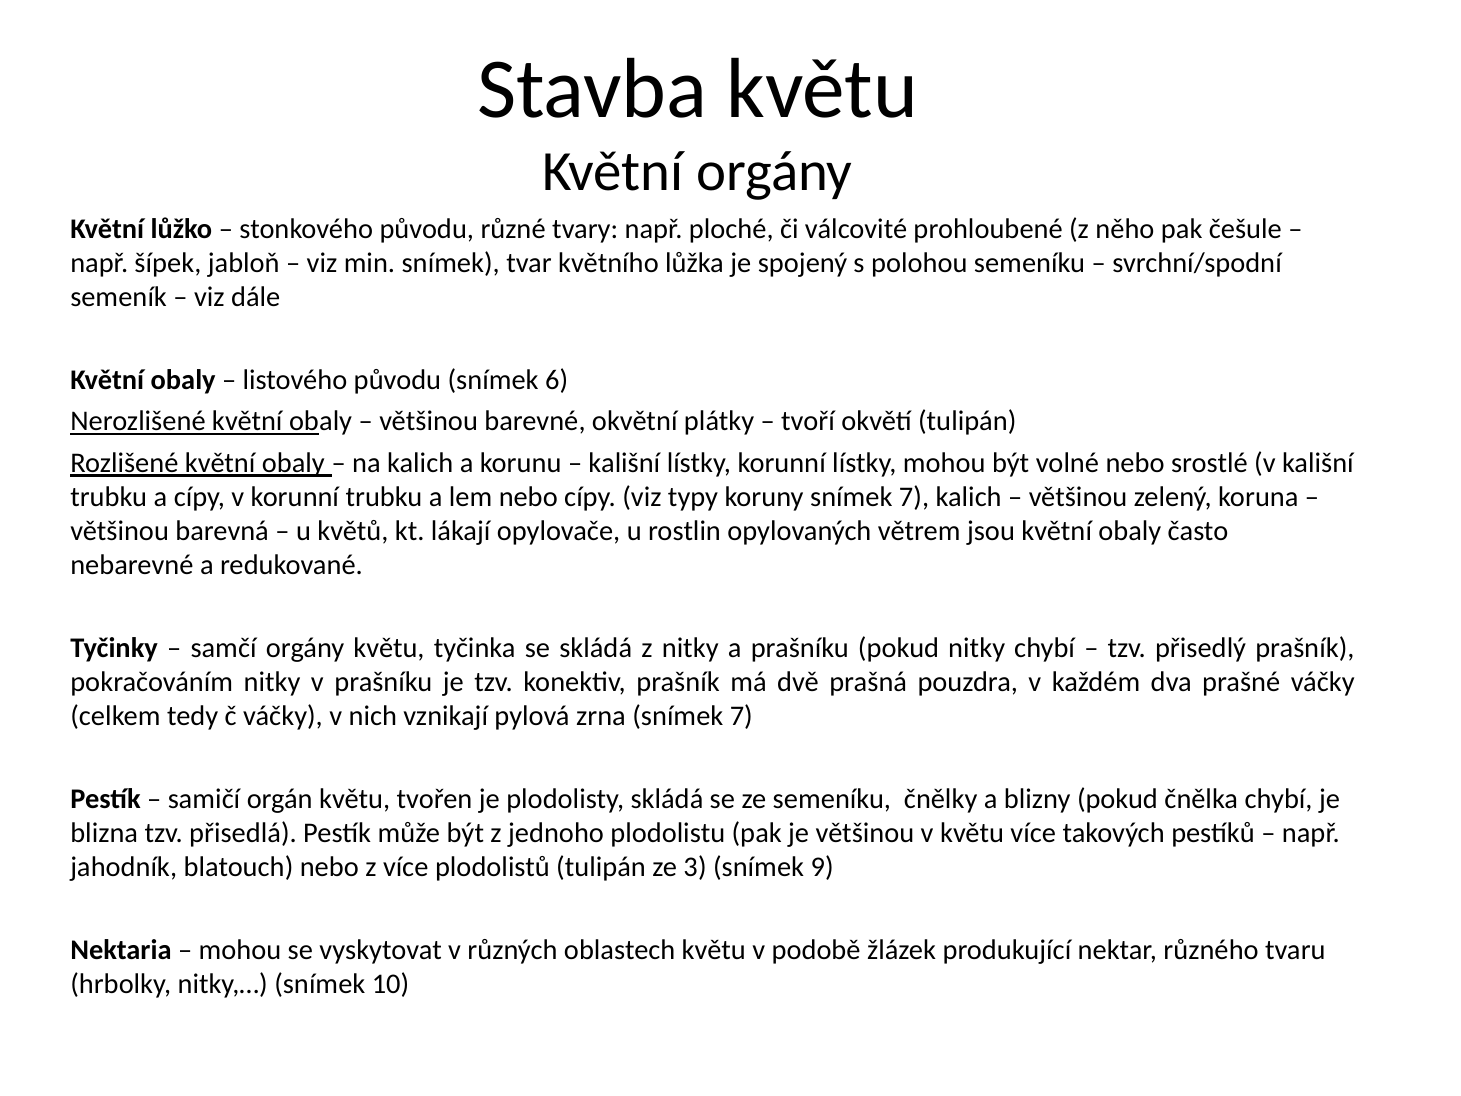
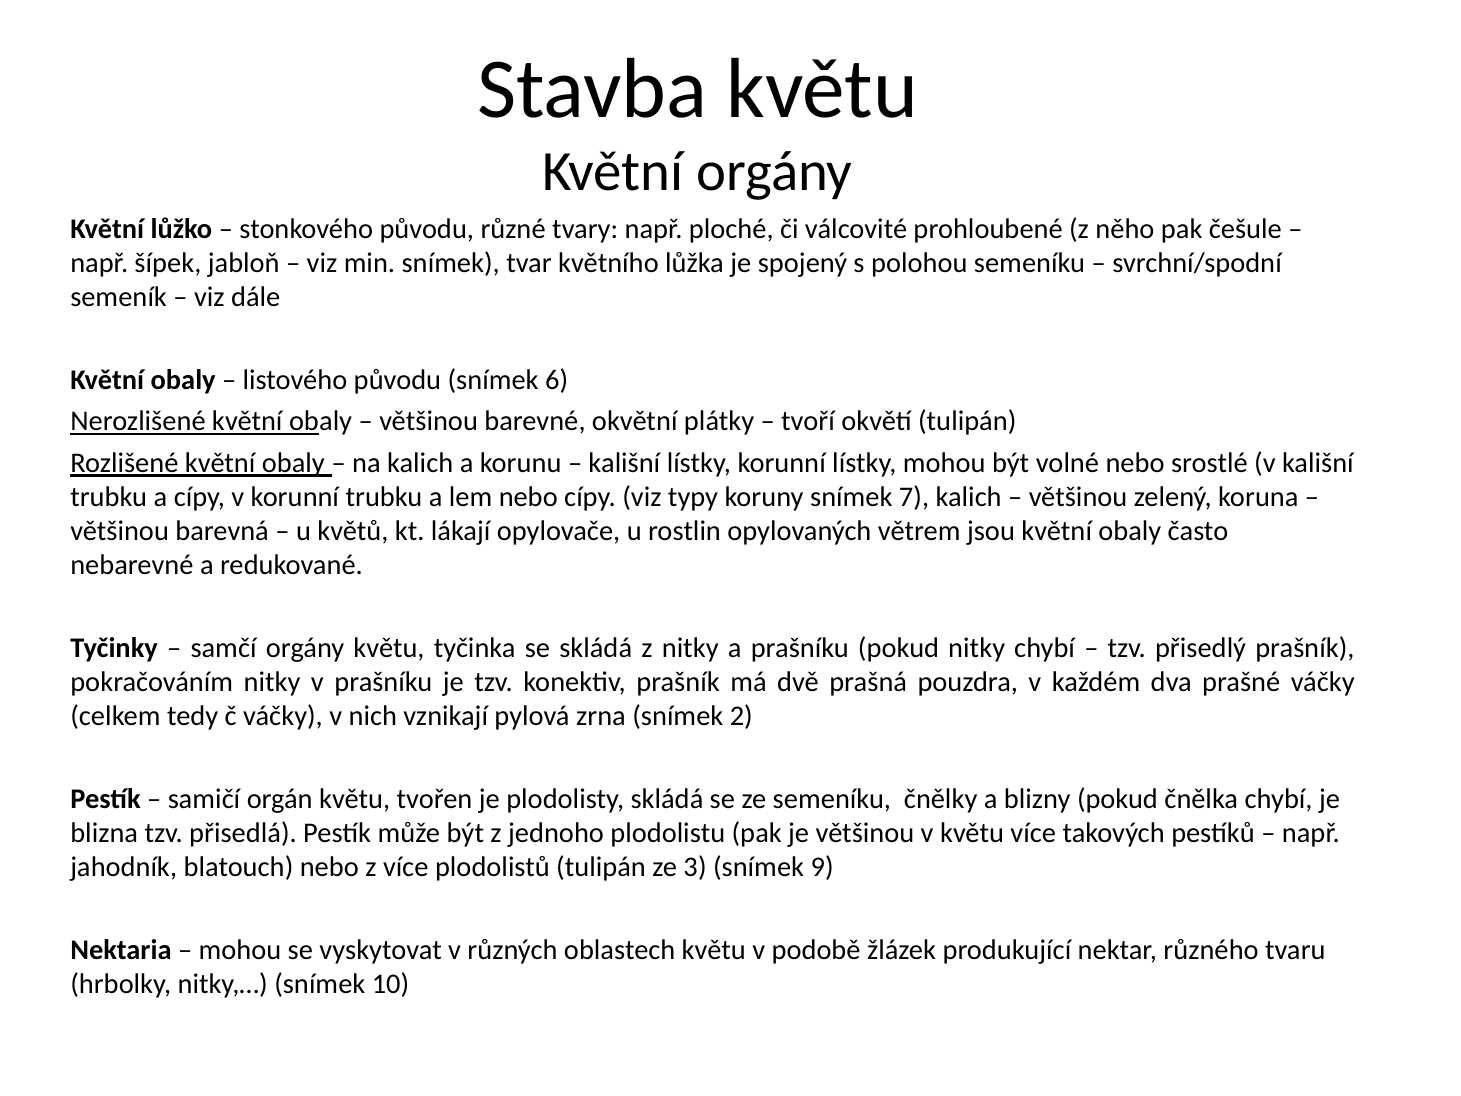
zrna snímek 7: 7 -> 2 (741, 716)
